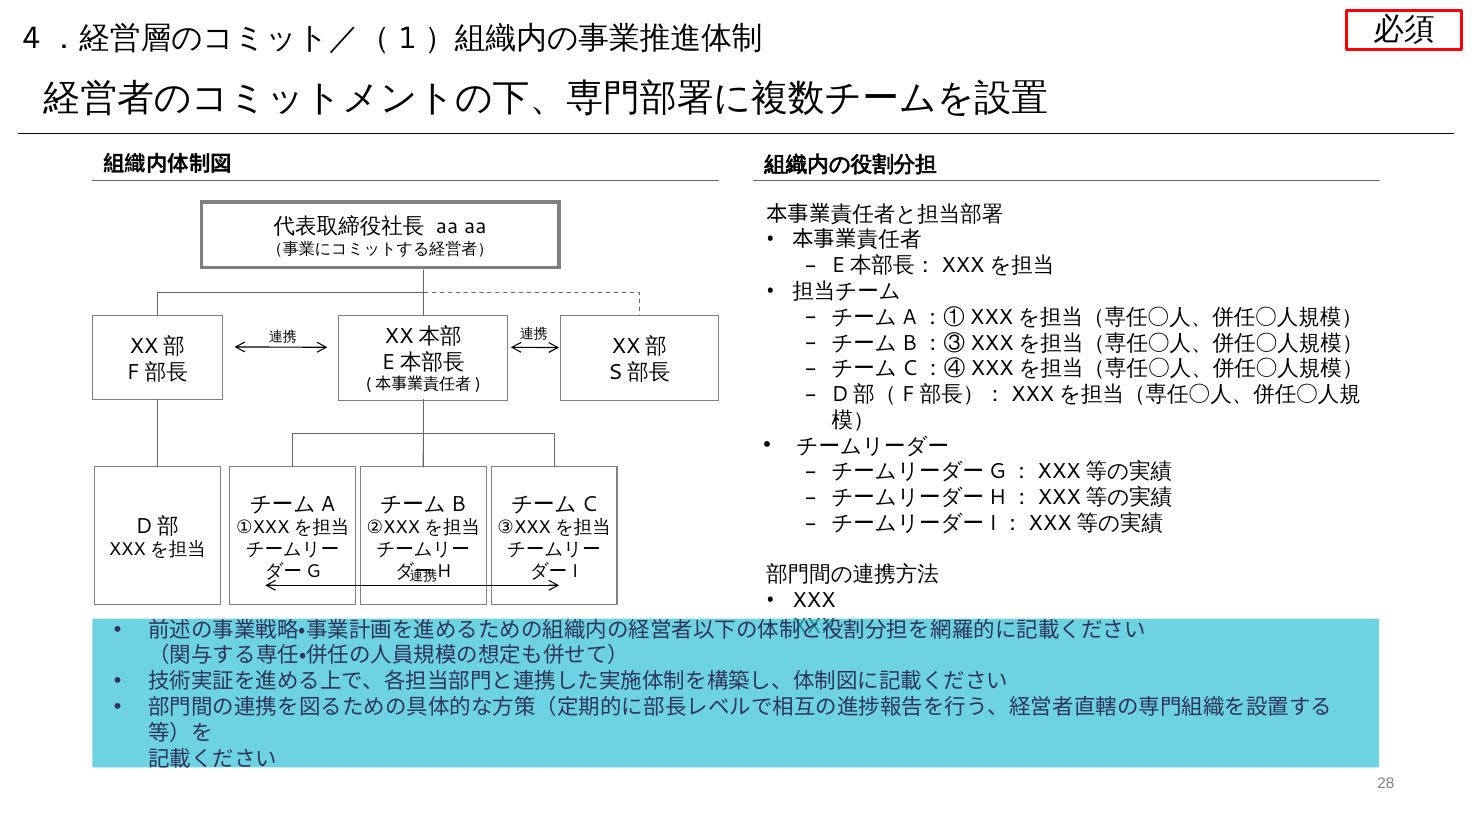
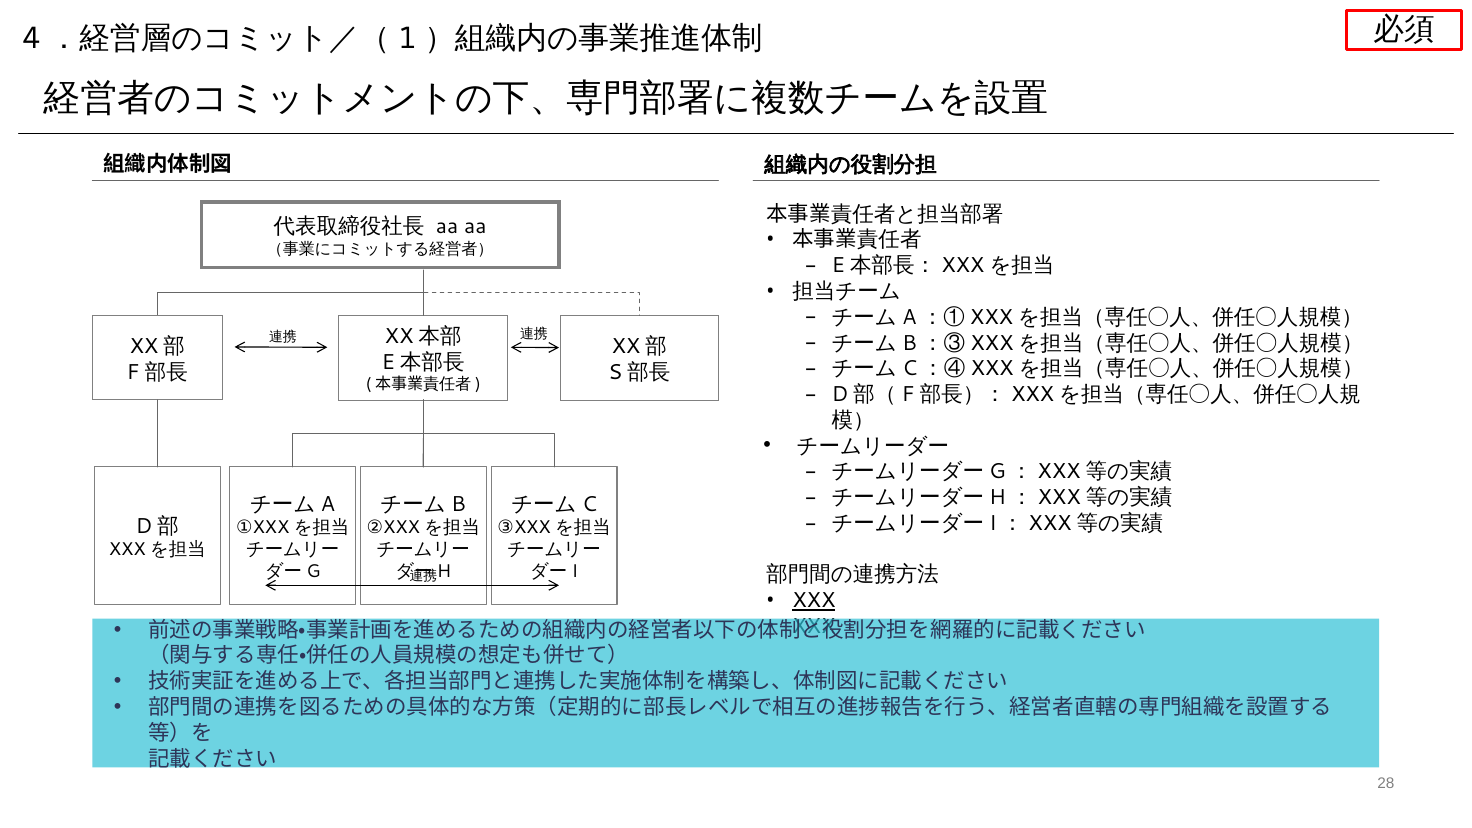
XXX underline: none -> present (814, 601)
